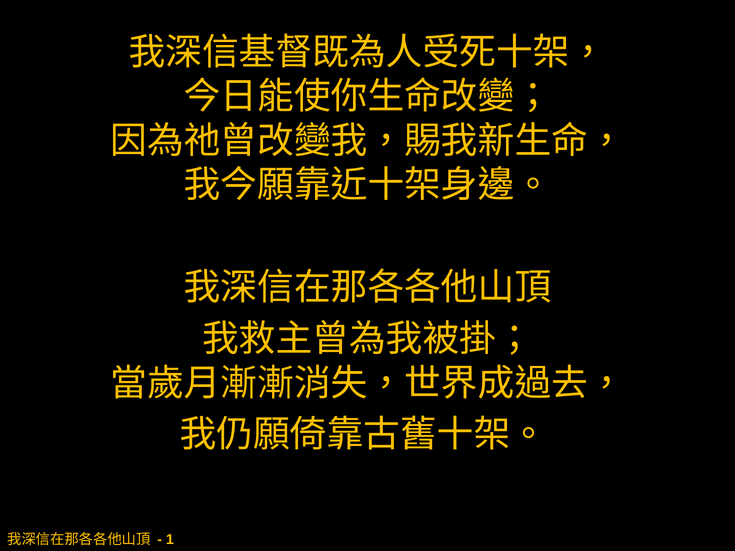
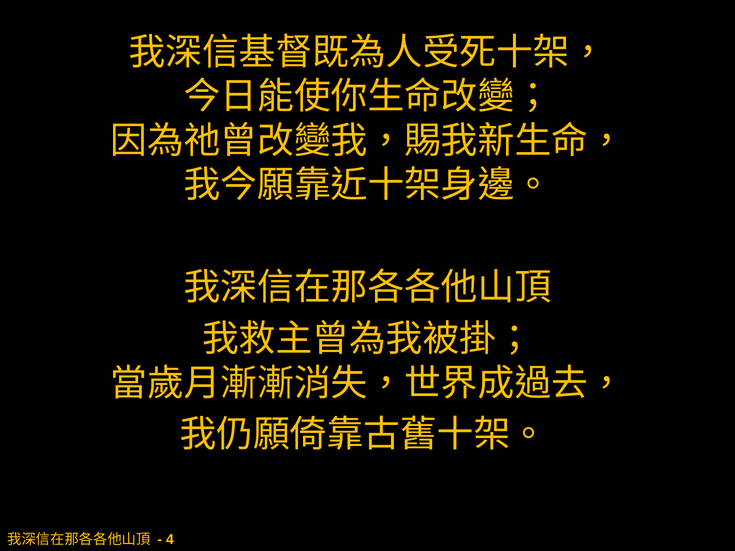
1: 1 -> 4 (170, 540)
